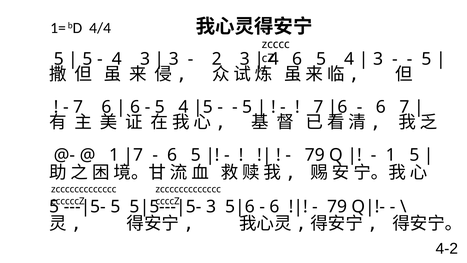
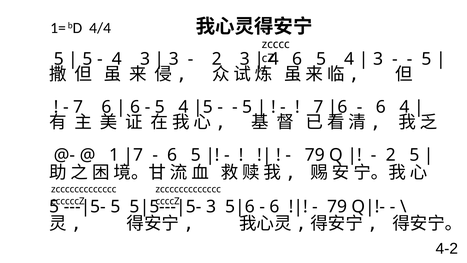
6 7: 7 -> 4 (405, 107)
1: 1 -> 2 (391, 155)
